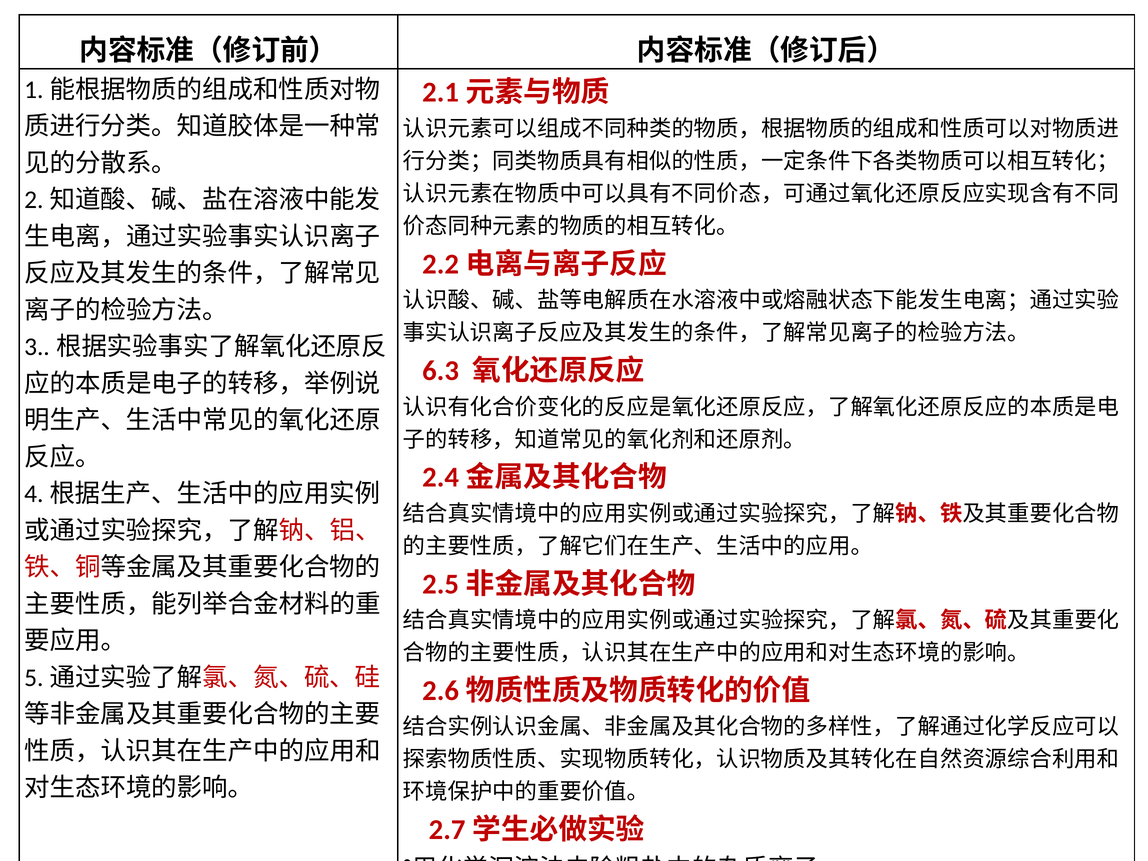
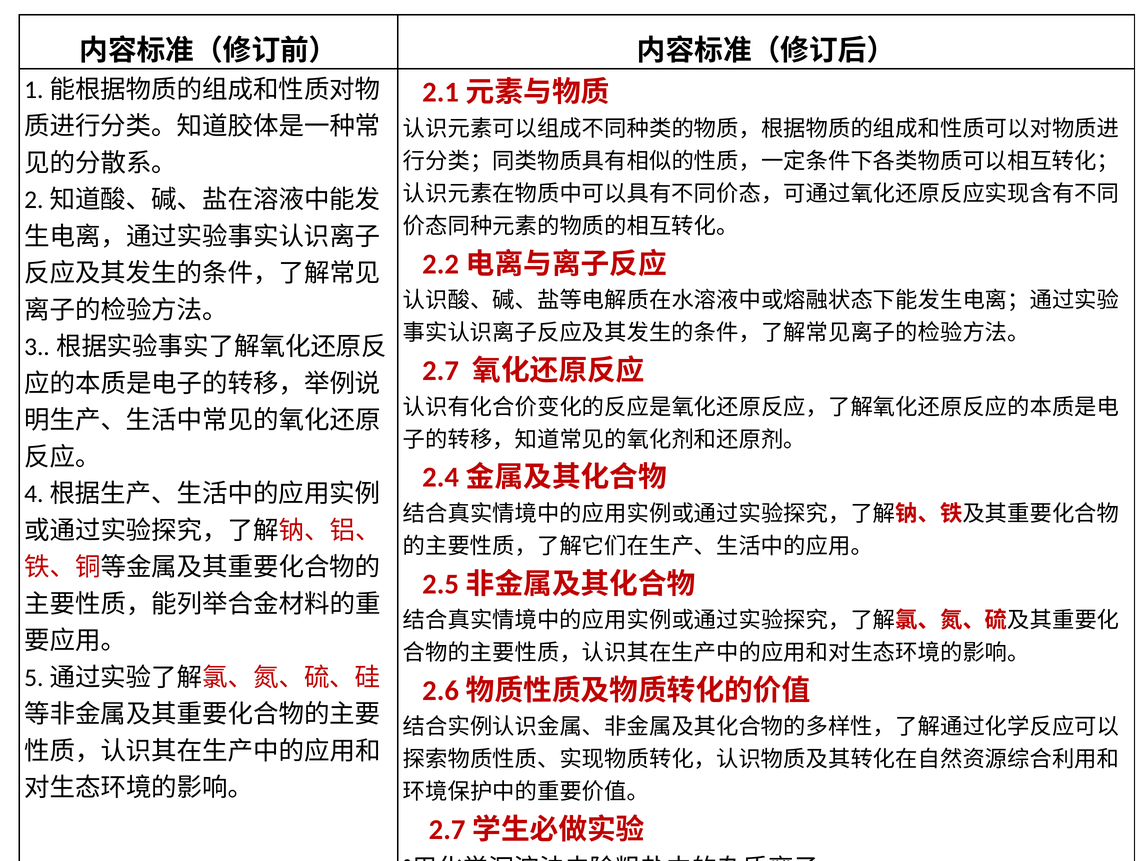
6.3: 6.3 -> 2.7 (441, 371)
